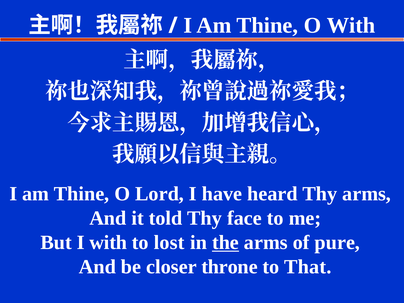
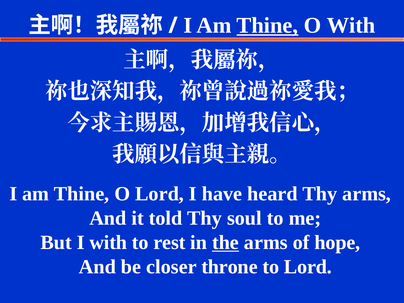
Thine underline: none -> present (267, 25)
face: face -> soul (244, 218)
lost: lost -> rest (169, 242)
pure: pure -> hope (337, 242)
to That: That -> Lord (308, 267)
